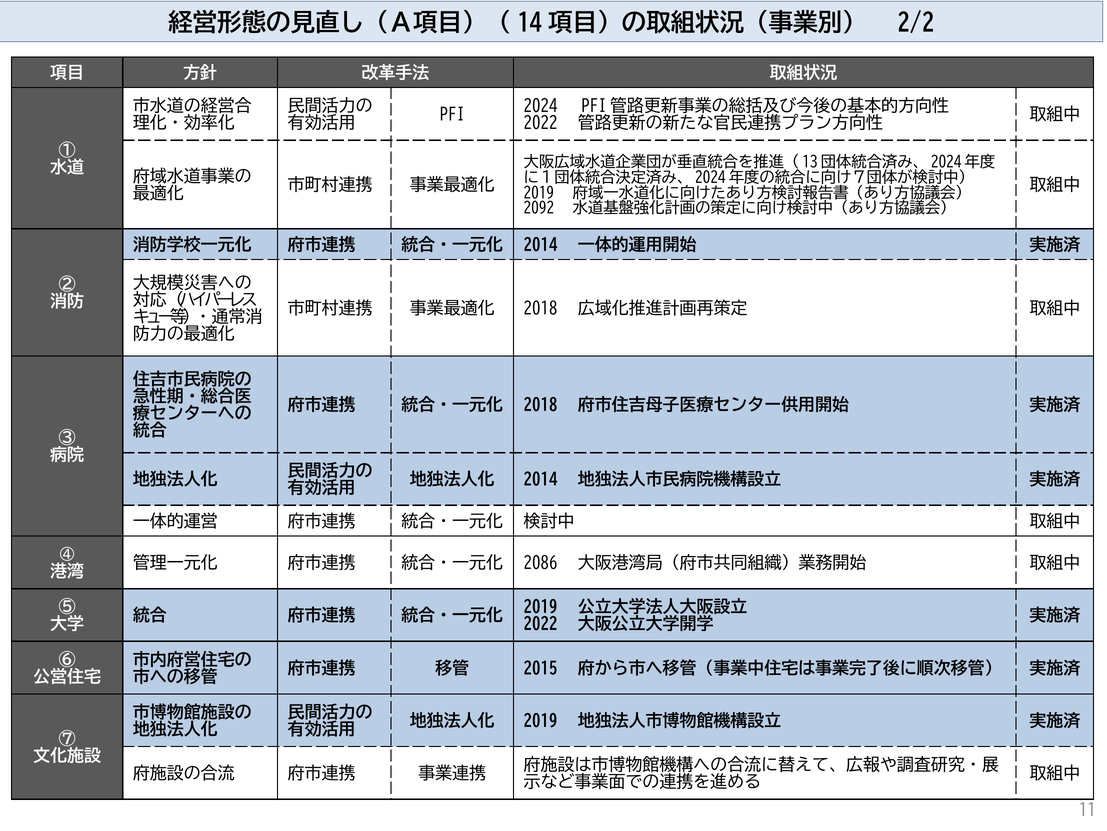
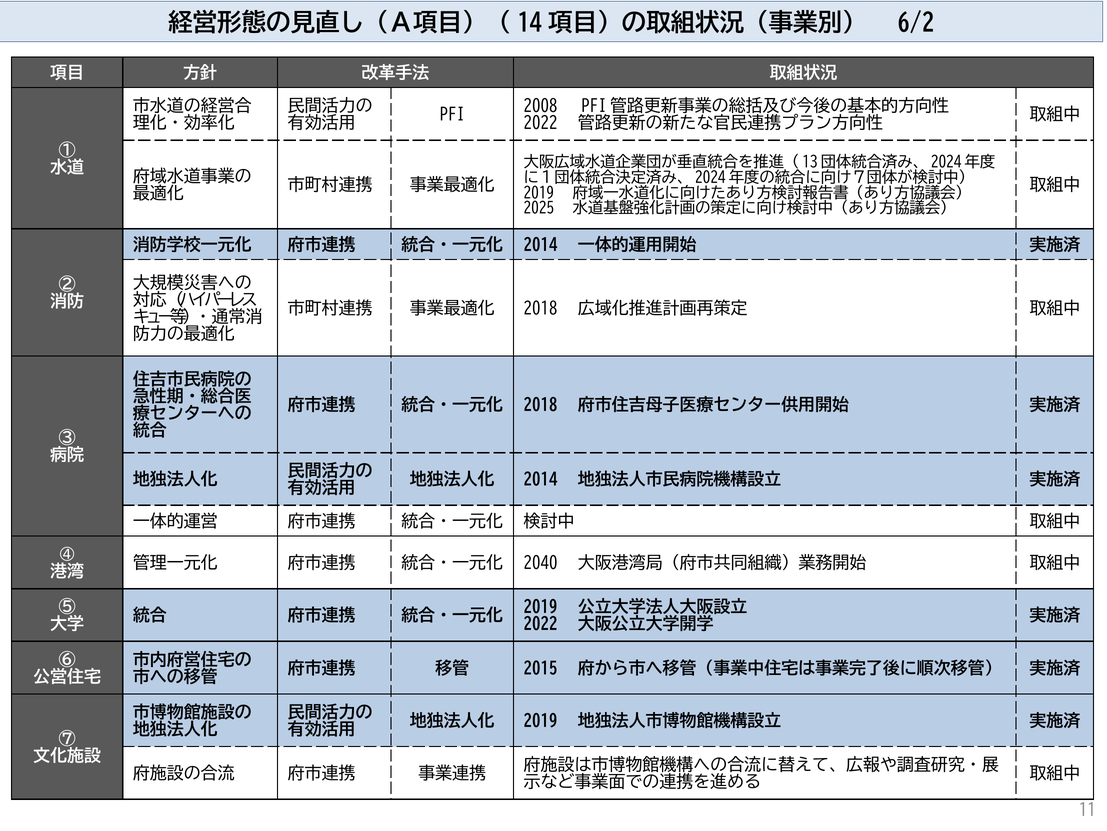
2/2: 2/2 -> 6/2 (916, 23)
2024: 2024 -> 2008 (541, 106)
2092: 2092 -> 2025 (539, 208)
2086: 2086 -> 2040 (541, 563)
